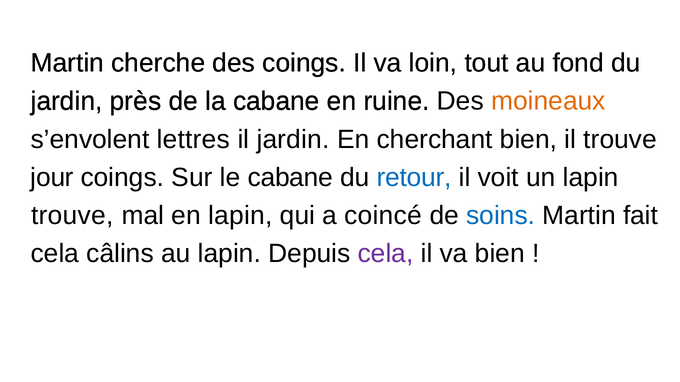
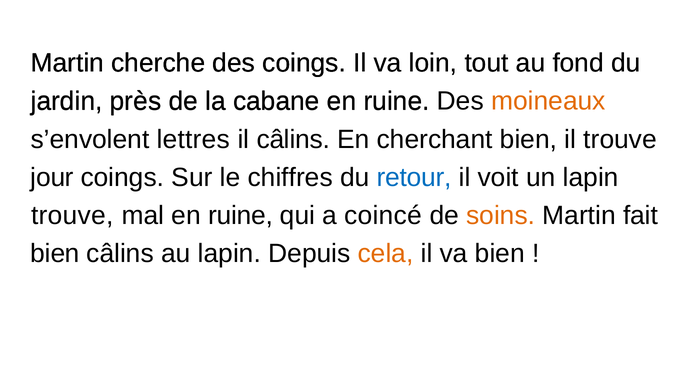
il jardin: jardin -> câlins (293, 139)
le cabane: cabane -> chiffres (290, 178)
mal en lapin: lapin -> ruine (241, 216)
soins colour: blue -> orange (501, 216)
cela: cela -> bien (55, 254)
cela colour: purple -> orange (386, 254)
